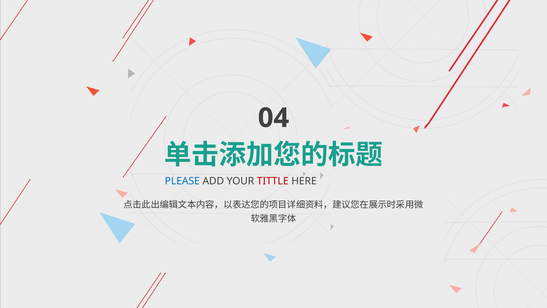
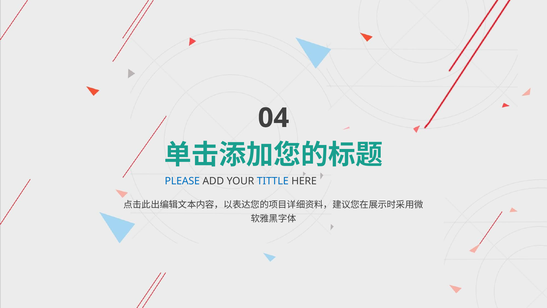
TITTLE colour: red -> blue (273, 181)
